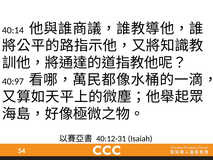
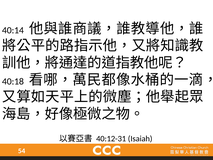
40:97: 40:97 -> 40:18 (13, 81)
